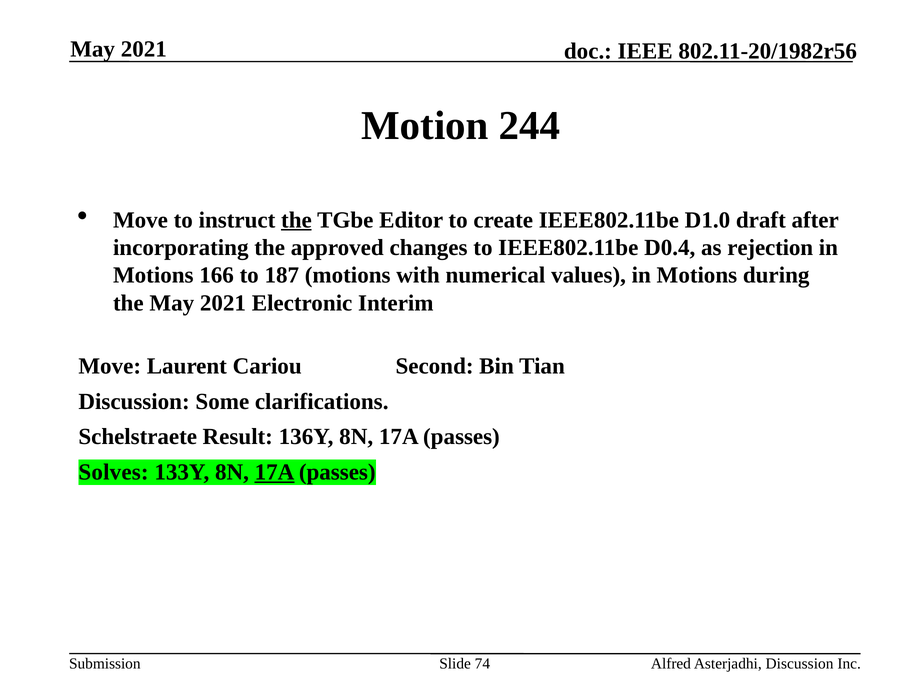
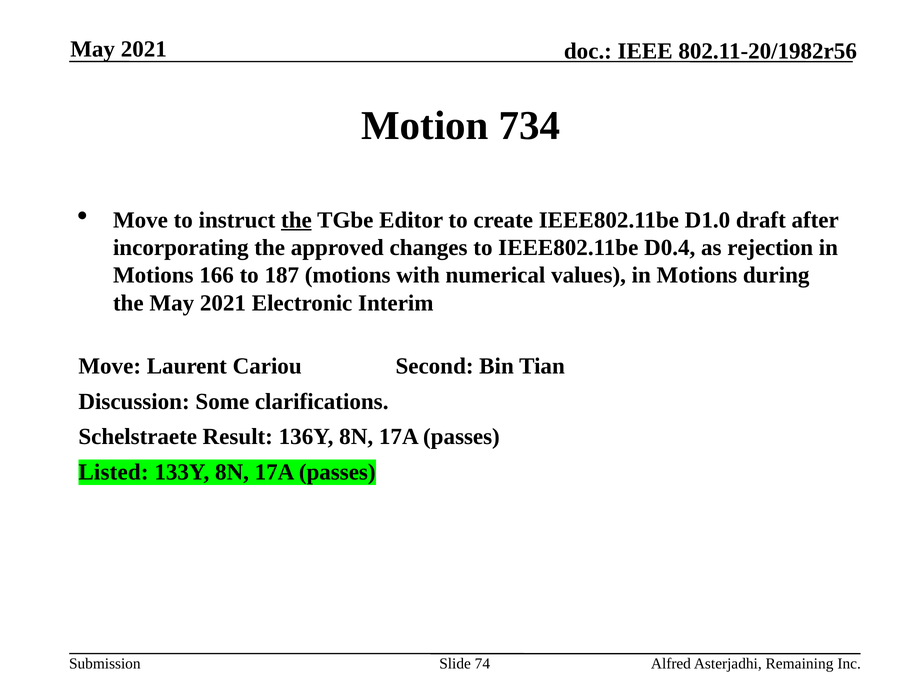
244: 244 -> 734 (530, 126)
Solves: Solves -> Listed (114, 472)
17A underline: present -> none (275, 472)
Asterjadhi Discussion: Discussion -> Remaining (800, 663)
